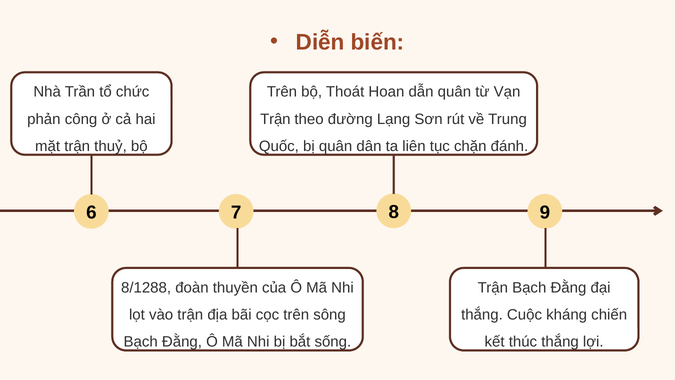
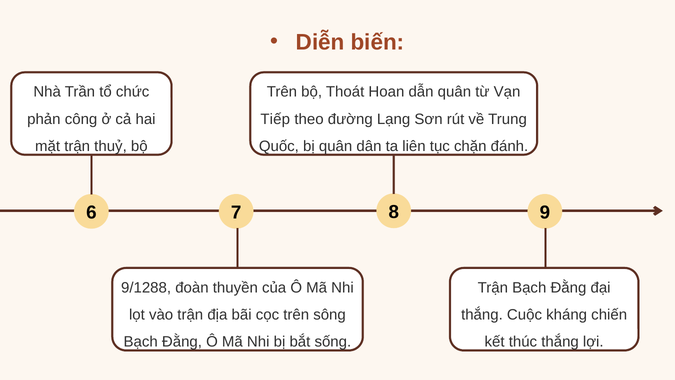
Trận: Trận -> Tiếp (275, 119)
8/1288: 8/1288 -> 9/1288 (146, 287)
